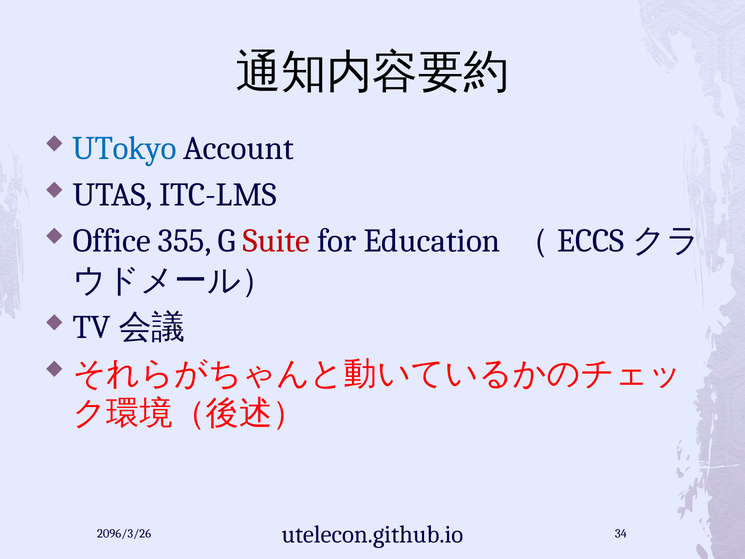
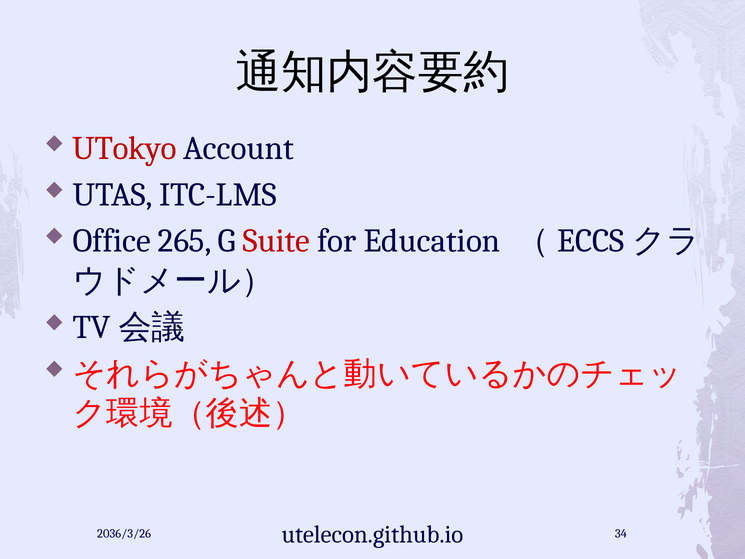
UTokyo colour: blue -> red (124, 148)
355: 355 -> 265 (185, 241)
2096/3/26: 2096/3/26 -> 2036/3/26 (124, 534)
